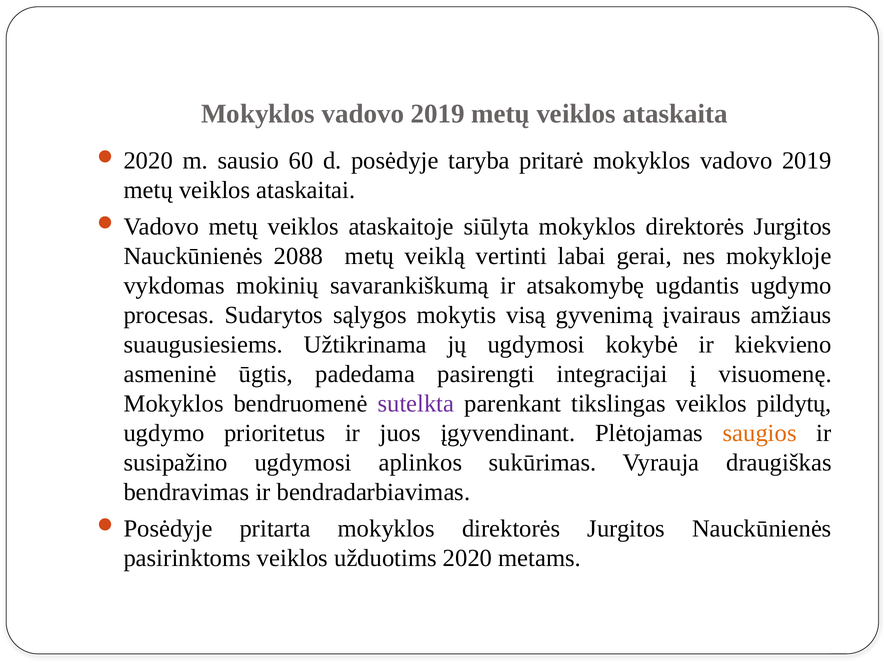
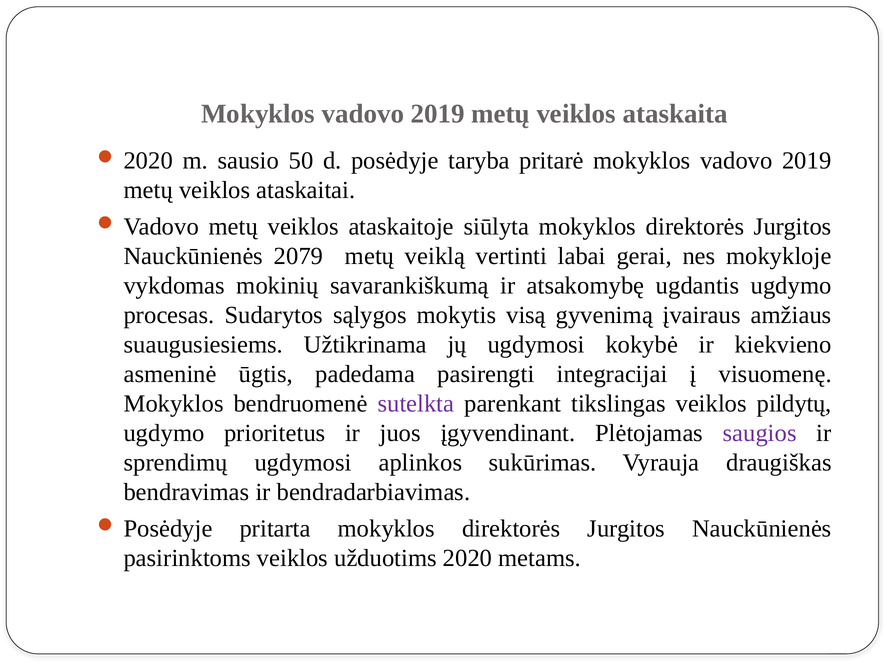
60: 60 -> 50 (301, 161)
2088: 2088 -> 2079 (299, 257)
saugios colour: orange -> purple (760, 434)
susipažino: susipažino -> sprendimų (176, 463)
